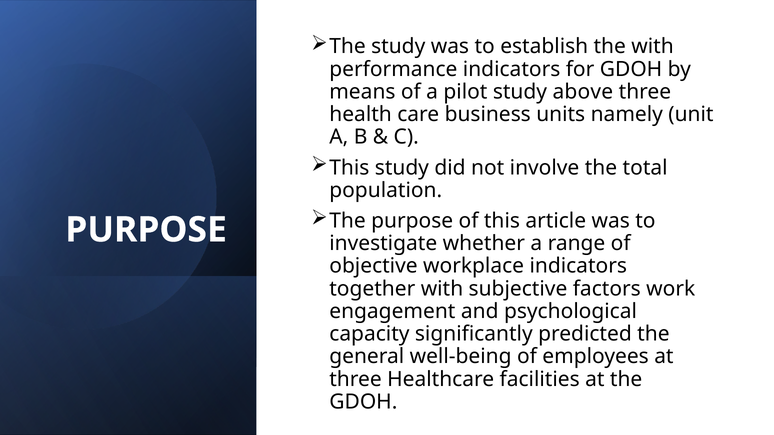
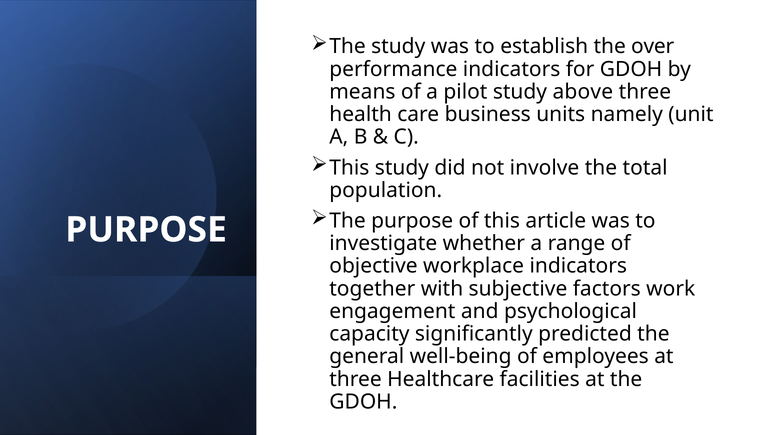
the with: with -> over (653, 47)
